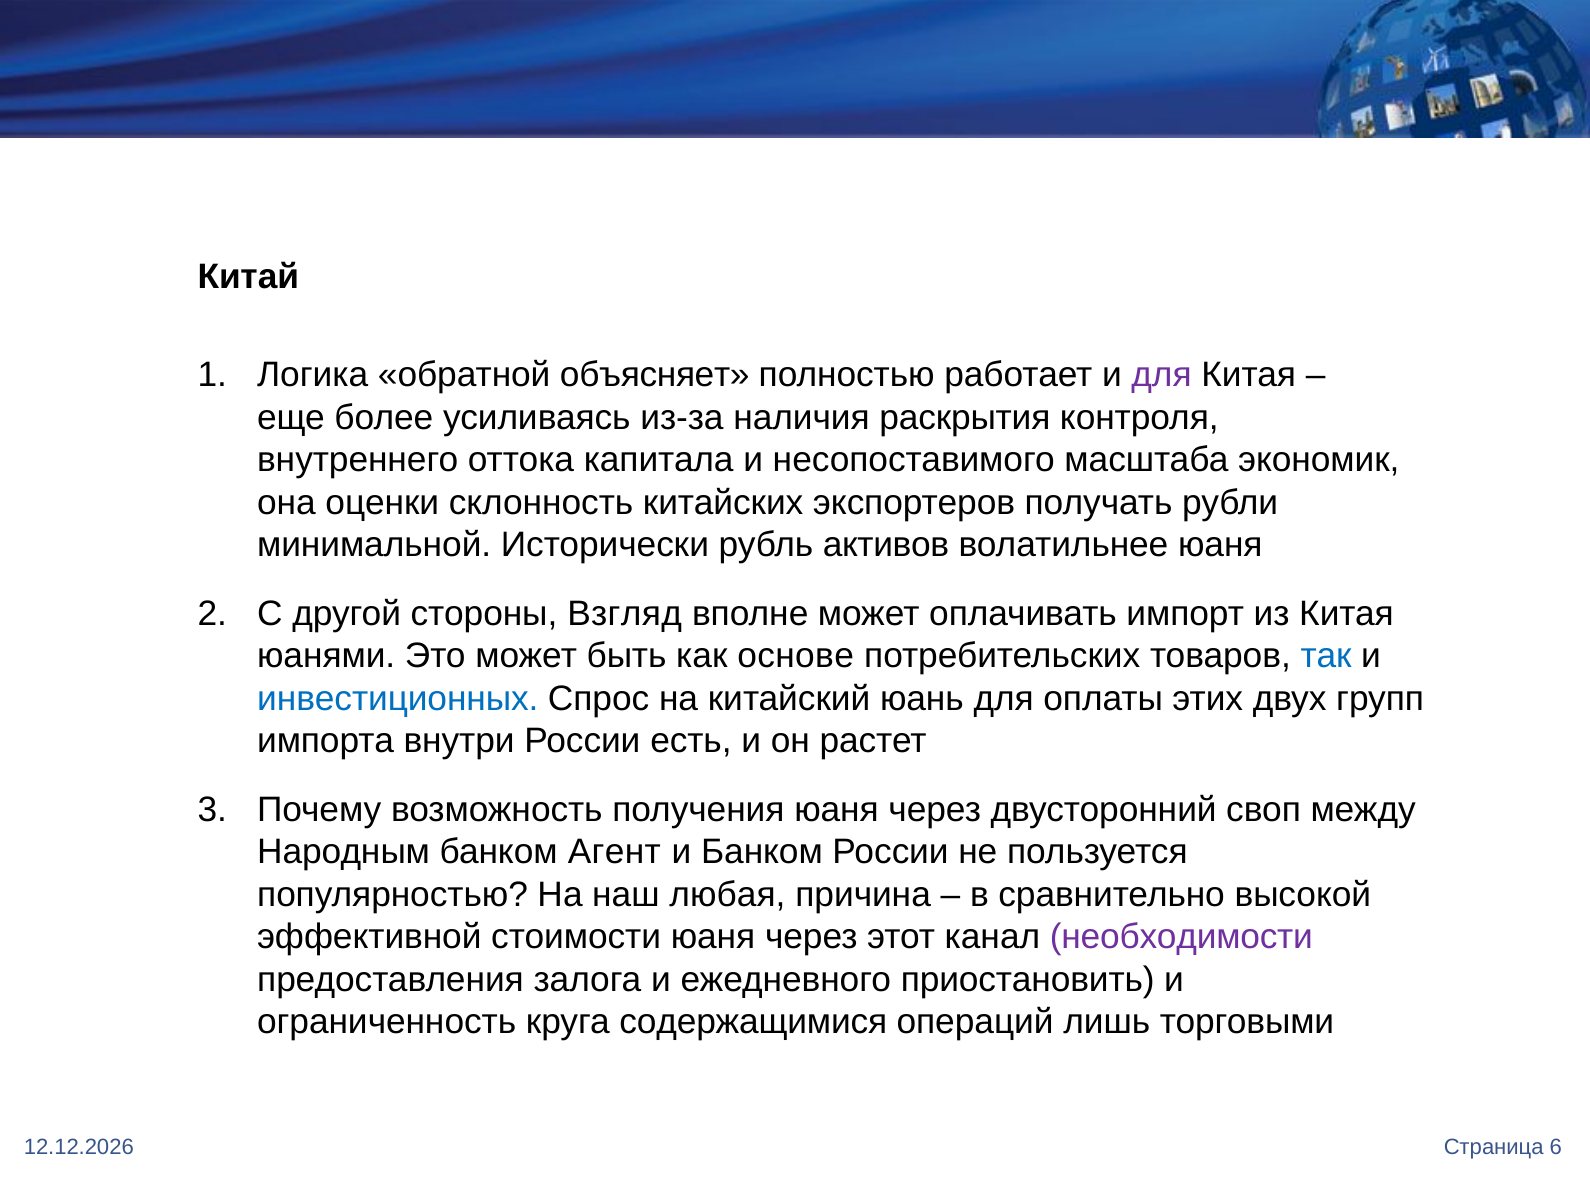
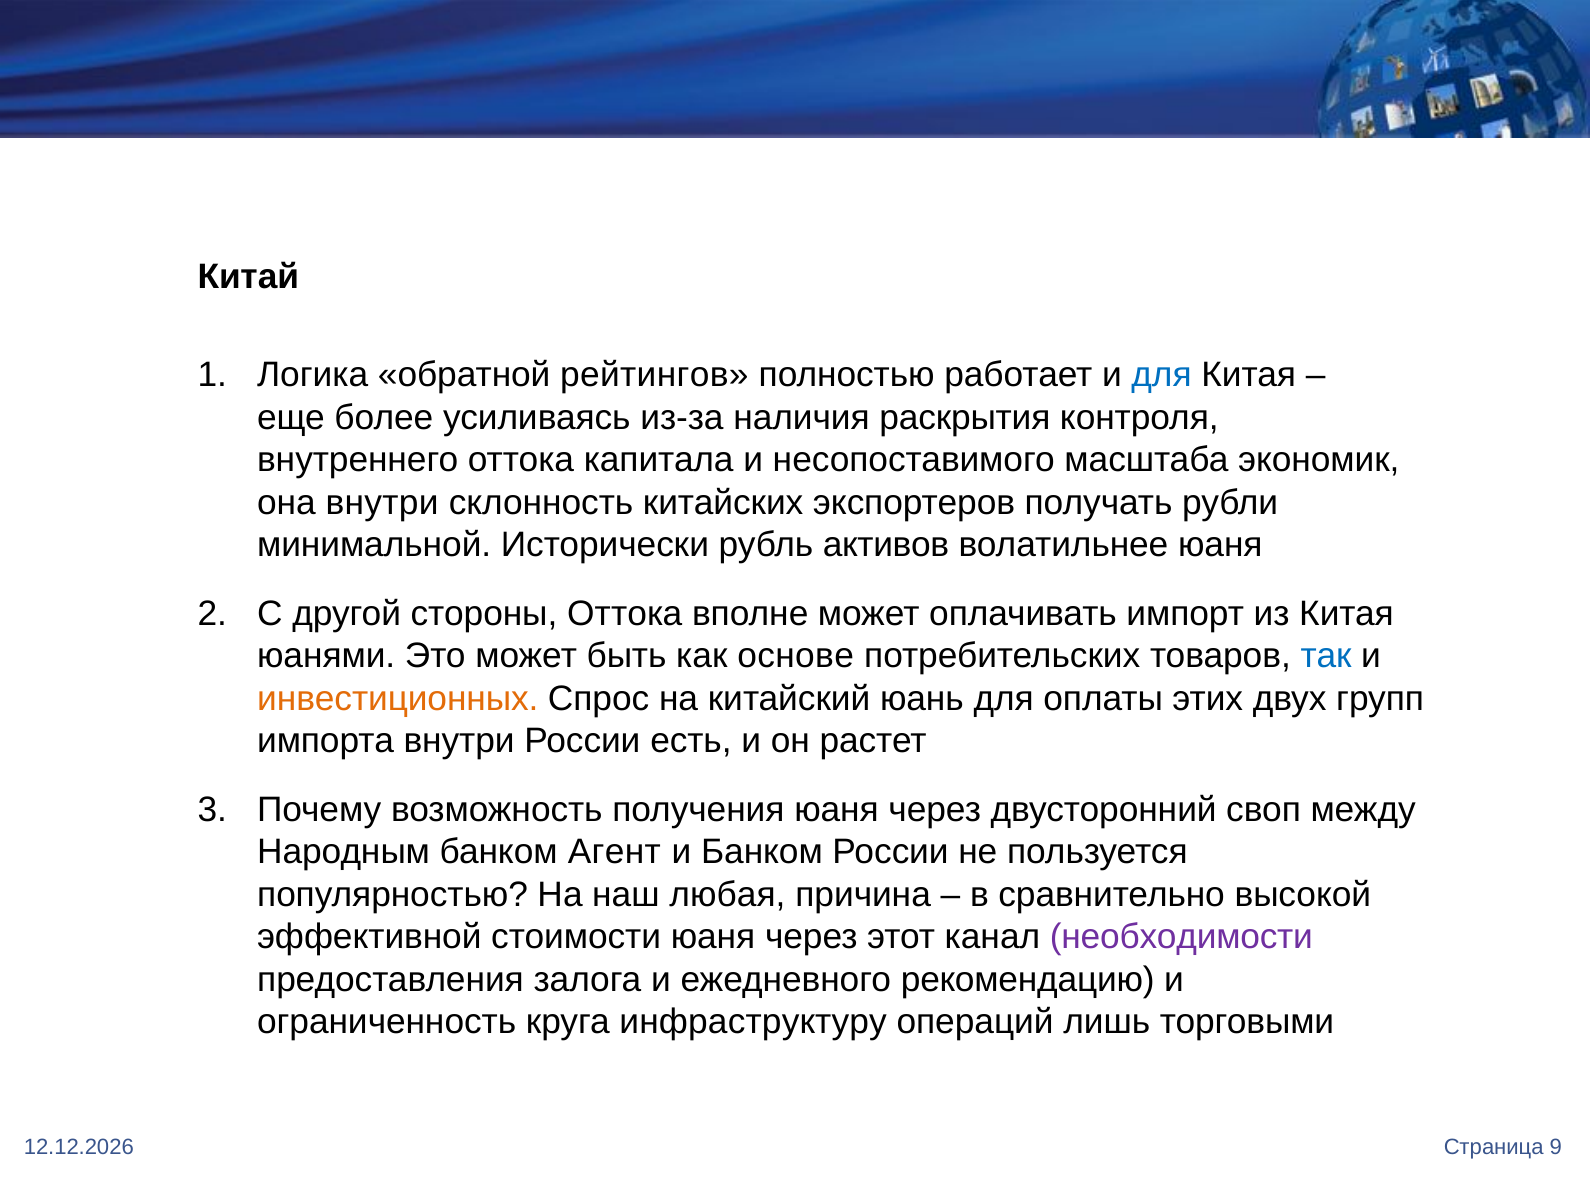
объясняет: объясняет -> рейтингов (654, 375)
для colour: purple -> blue (1162, 375)
она оценки: оценки -> внутри (382, 502)
стороны Взгляд: Взгляд -> Оттока (625, 614)
инвестиционных colour: blue -> orange (398, 698)
приостановить: приостановить -> рекомендацию (1028, 979)
содержащимися: содержащимися -> инфраструктуру (753, 1021)
6: 6 -> 9 (1556, 1147)
